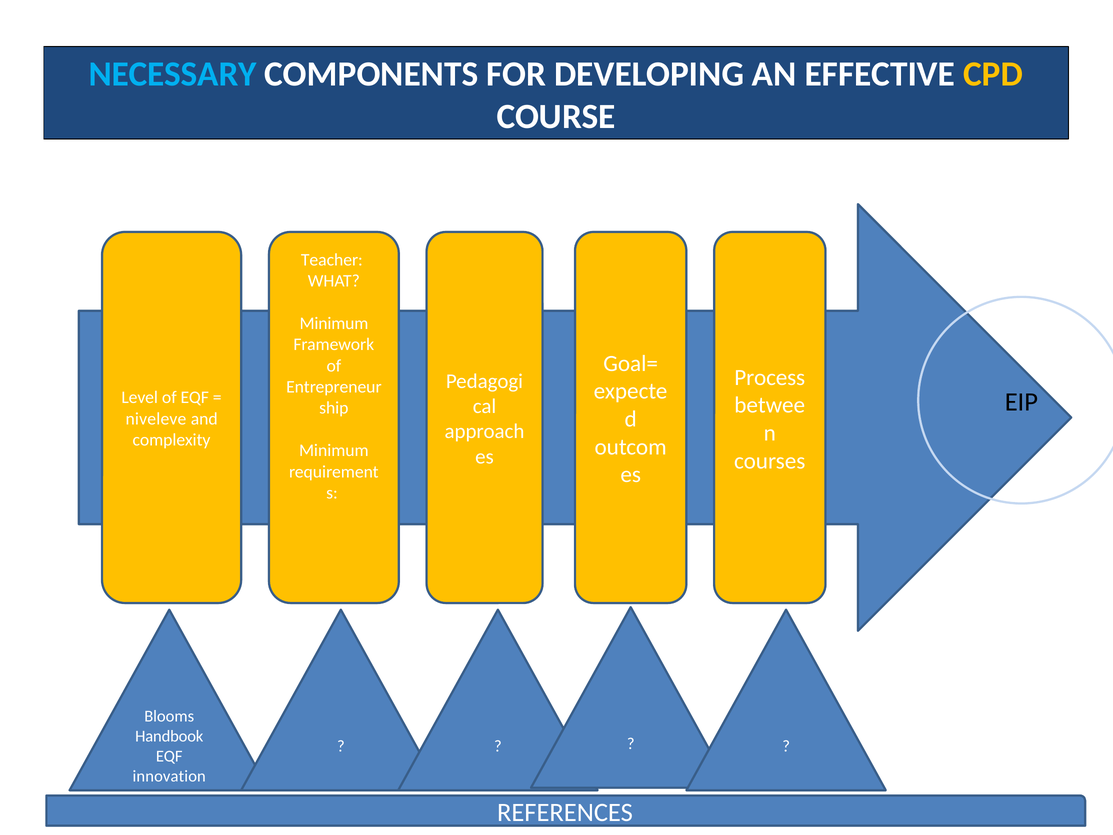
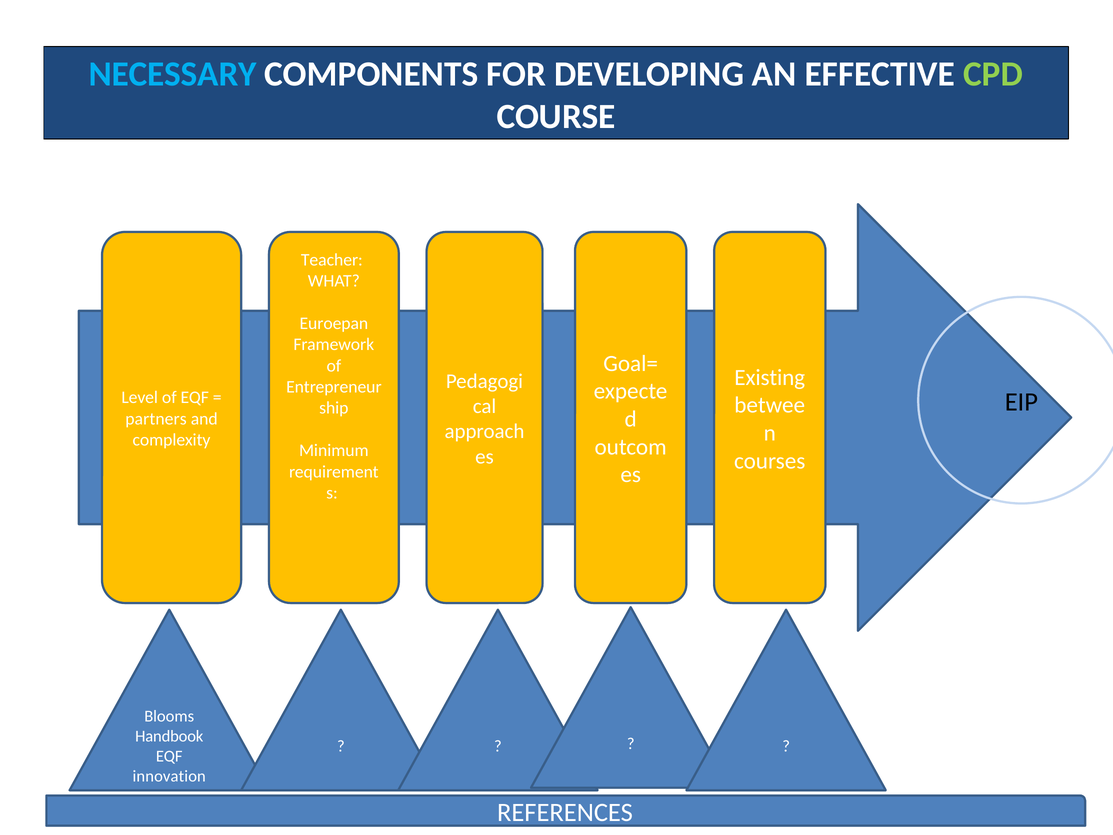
CPD colour: yellow -> light green (993, 74)
Minimum: Minimum -> Euroepan (334, 323)
Process: Process -> Existing (770, 377)
niveleve: niveleve -> partners (156, 419)
